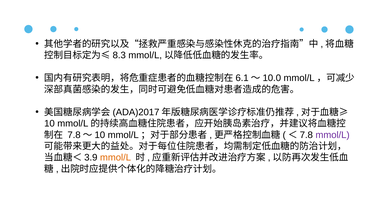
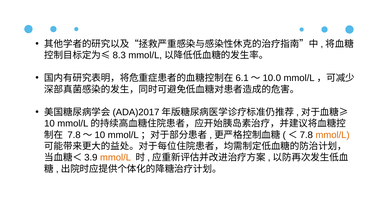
mmol/L colour: purple -> orange (333, 135)
